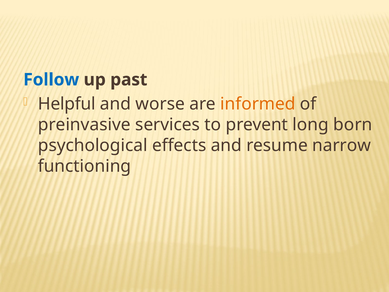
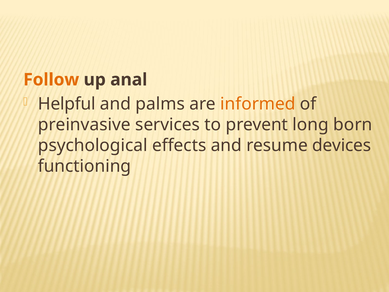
Follow colour: blue -> orange (51, 80)
past: past -> anal (129, 80)
worse: worse -> palms (160, 104)
narrow: narrow -> devices (342, 145)
